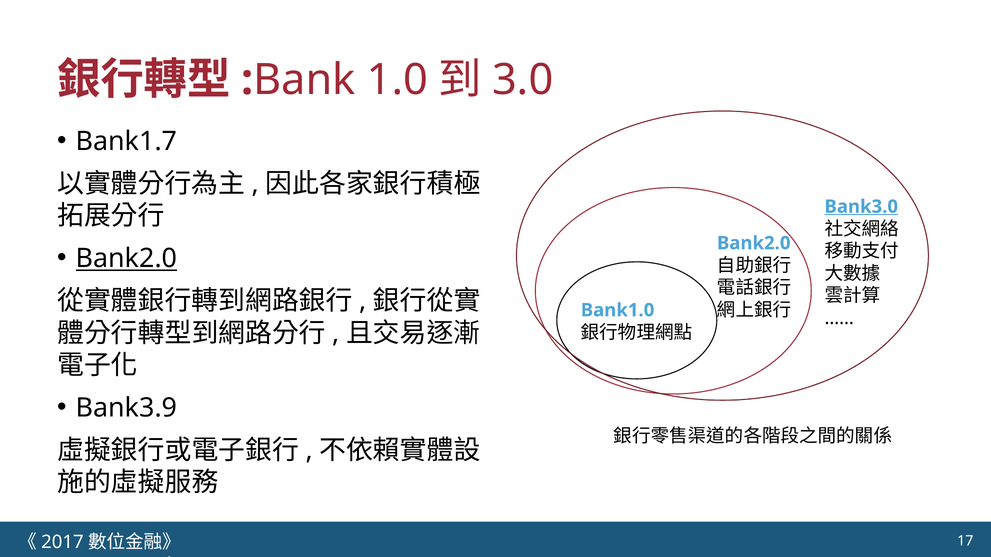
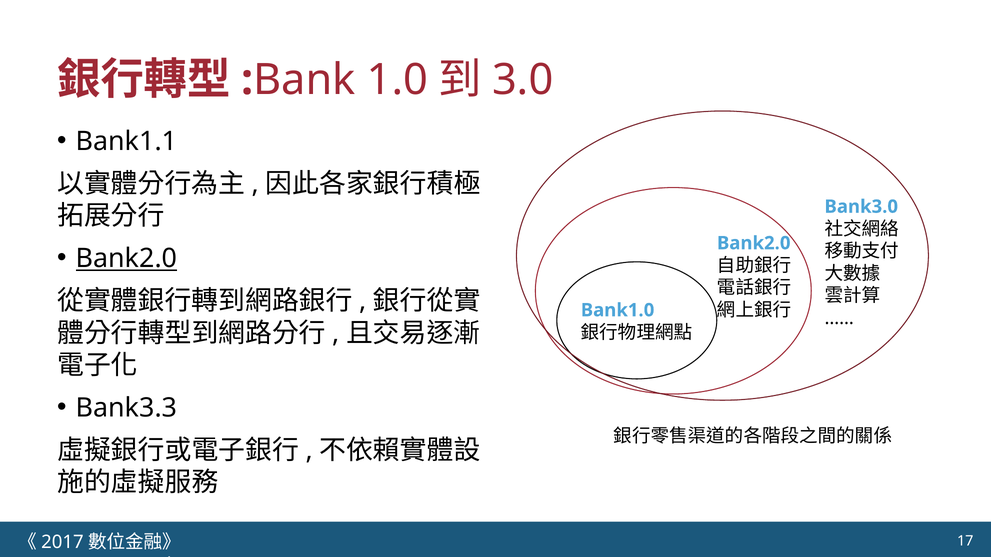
Bank1.7: Bank1.7 -> Bank1.1 (126, 142)
Bank3.0 underline: present -> none (861, 207)
Bank3.9: Bank3.9 -> Bank3.3 (126, 408)
